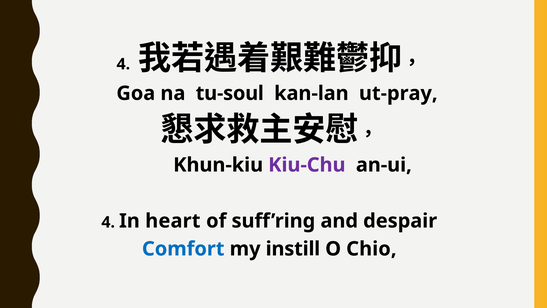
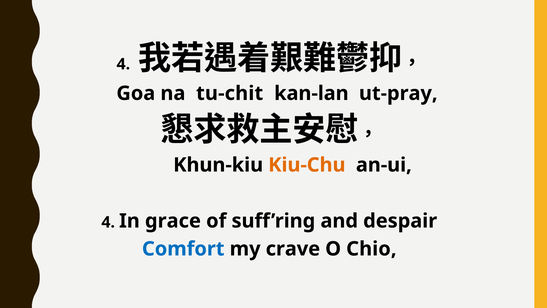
tu-soul: tu-soul -> tu-chit (230, 93)
Kiu-Chu colour: purple -> orange (307, 165)
heart: heart -> grace (173, 221)
instill: instill -> crave (293, 249)
